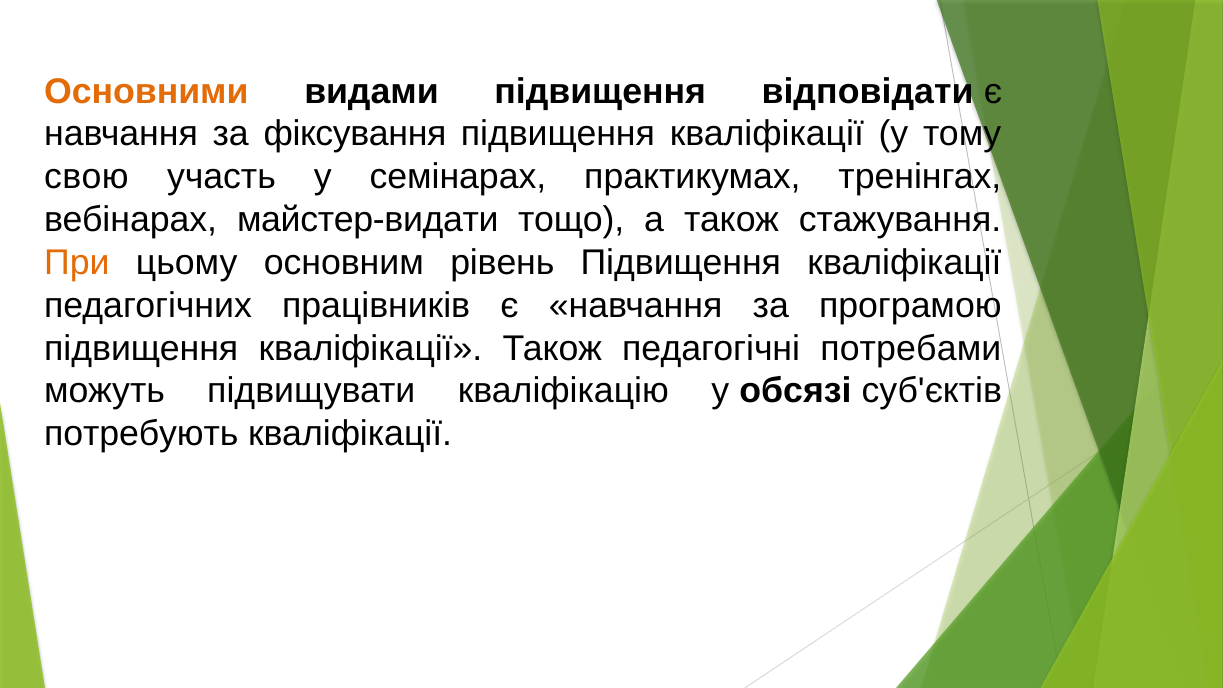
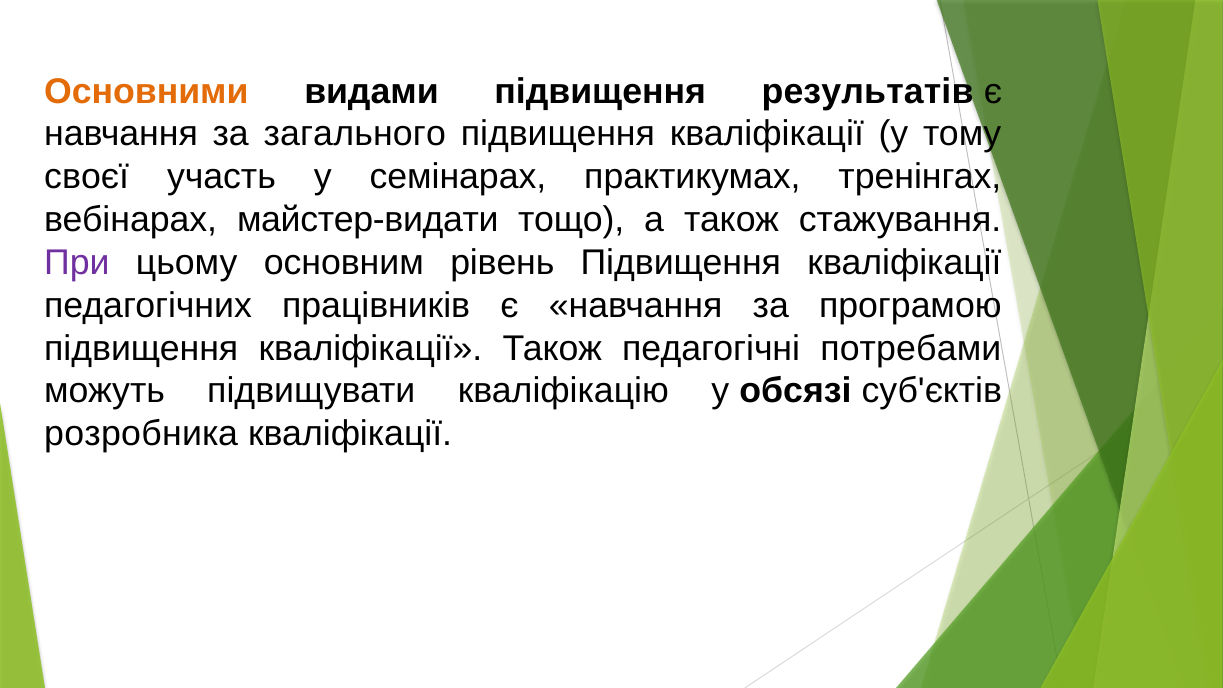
відповідати: відповідати -> результатів (868, 91)
фіксування: фіксування -> загального (355, 134)
свою: свою -> своєї (87, 177)
При colour: orange -> purple (77, 263)
потребують: потребують -> розробника (141, 434)
